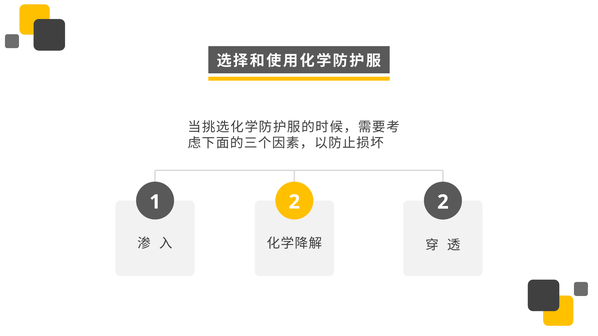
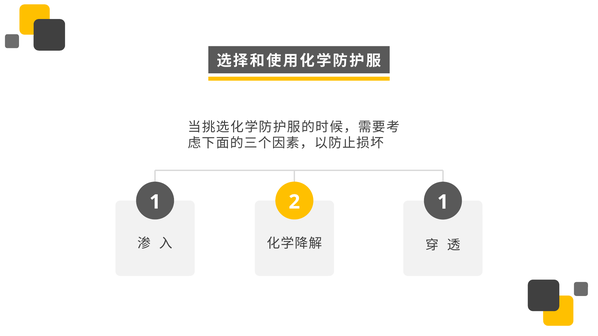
2 2: 2 -> 1 (443, 202)
